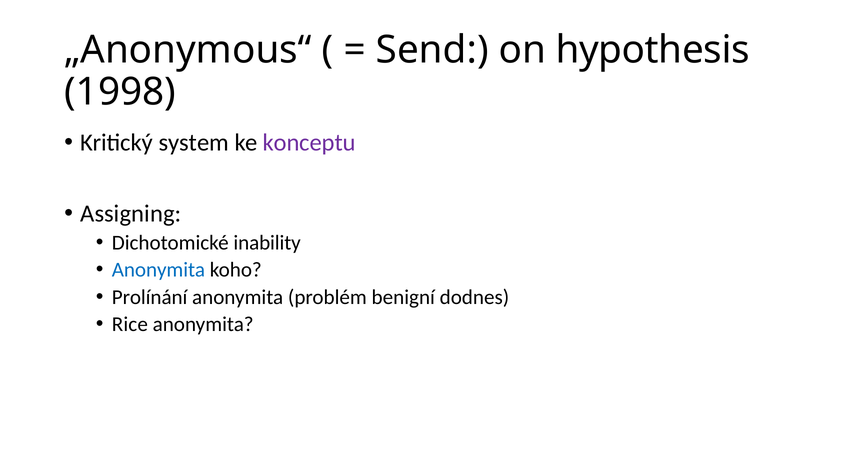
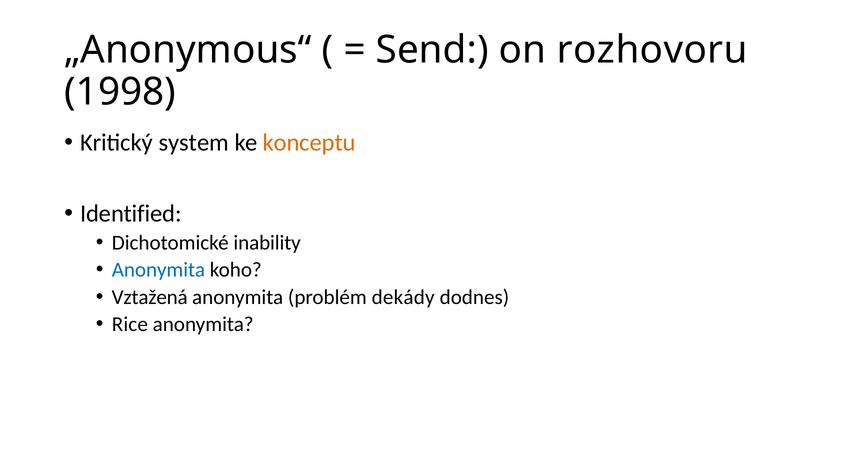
hypothesis: hypothesis -> rozhovoru (652, 50)
konceptu colour: purple -> orange (309, 143)
Assigning: Assigning -> Identified (131, 213)
Prolínání: Prolínání -> Vztažená (150, 297)
benigní: benigní -> dekády (403, 297)
